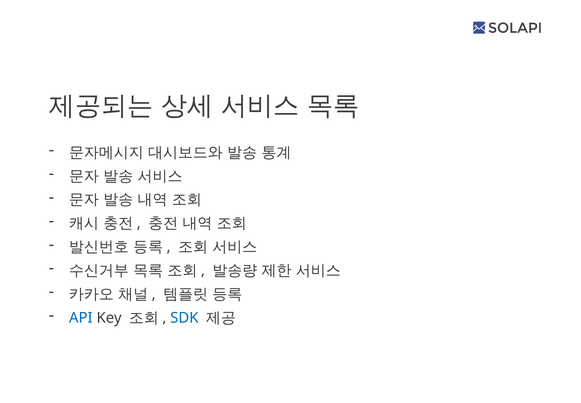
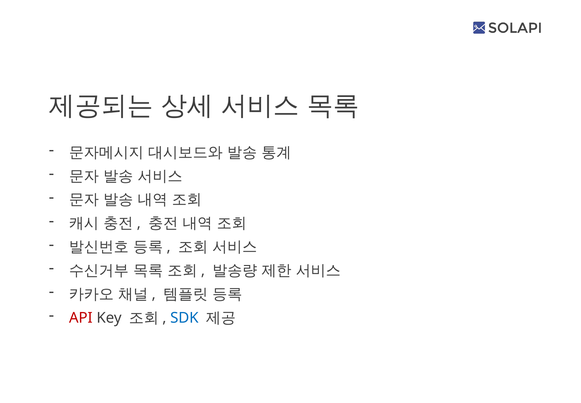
API colour: blue -> red (81, 317)
